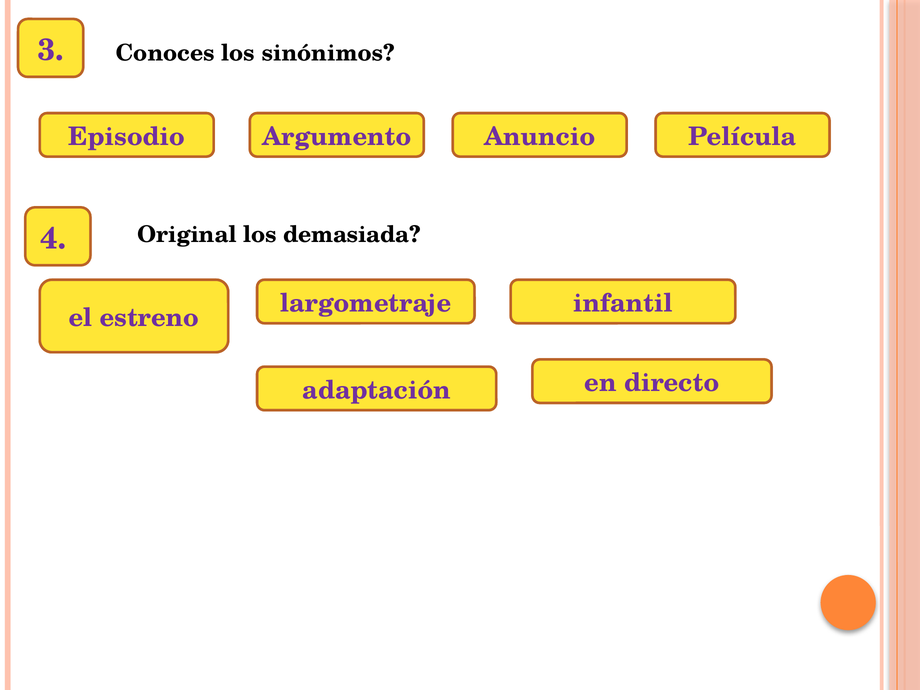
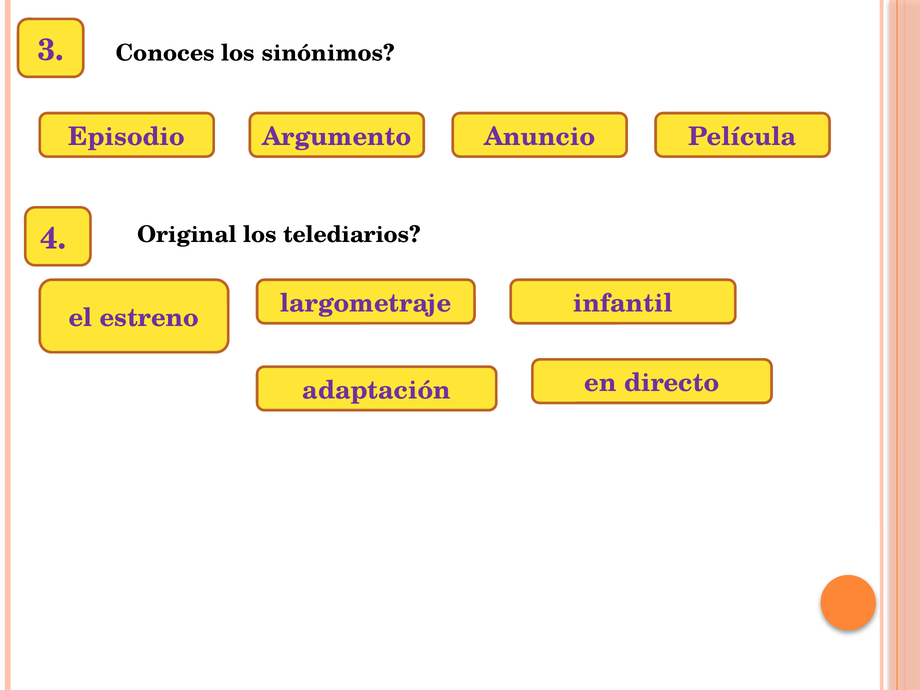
demasiada: demasiada -> telediarios (352, 235)
